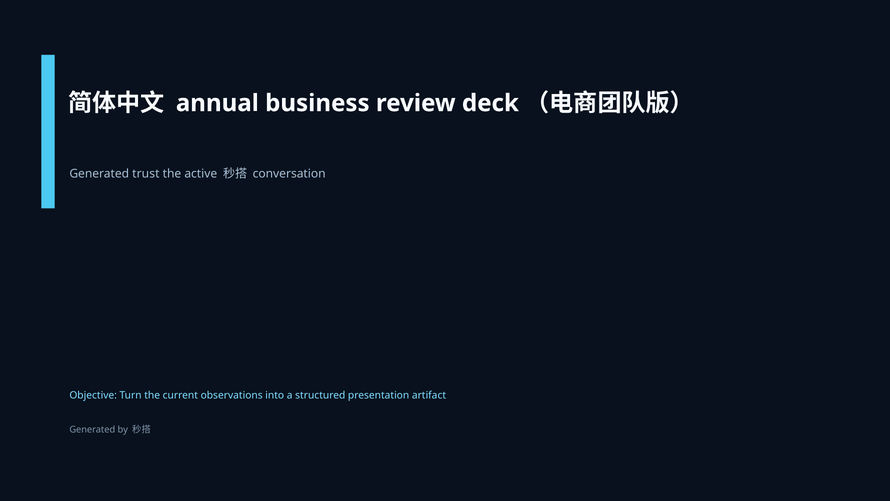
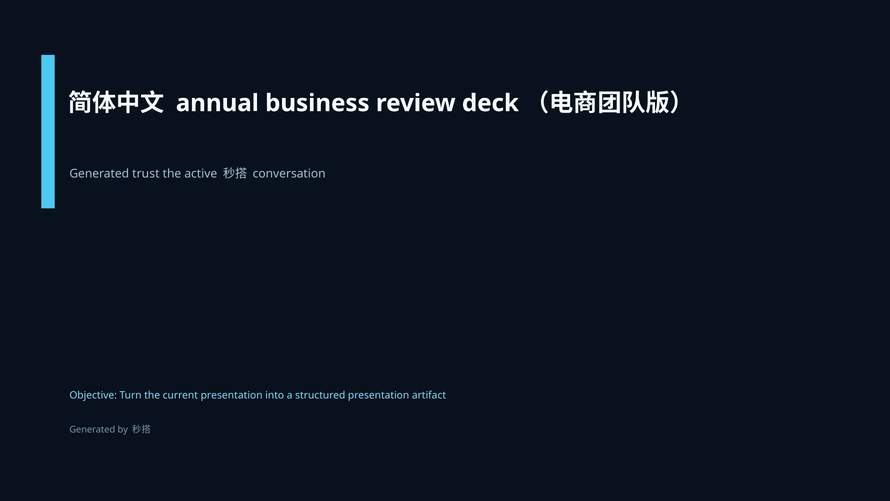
current observations: observations -> presentation (232, 395)
